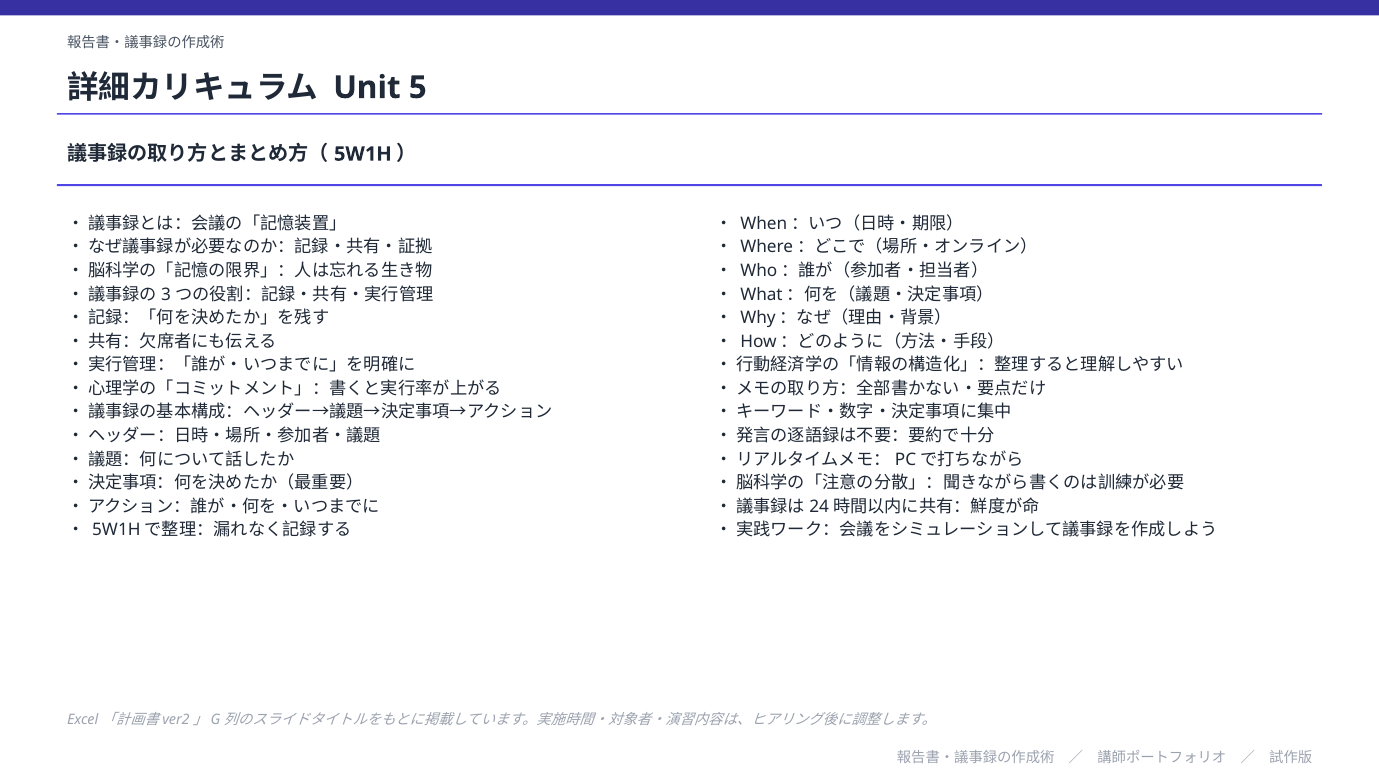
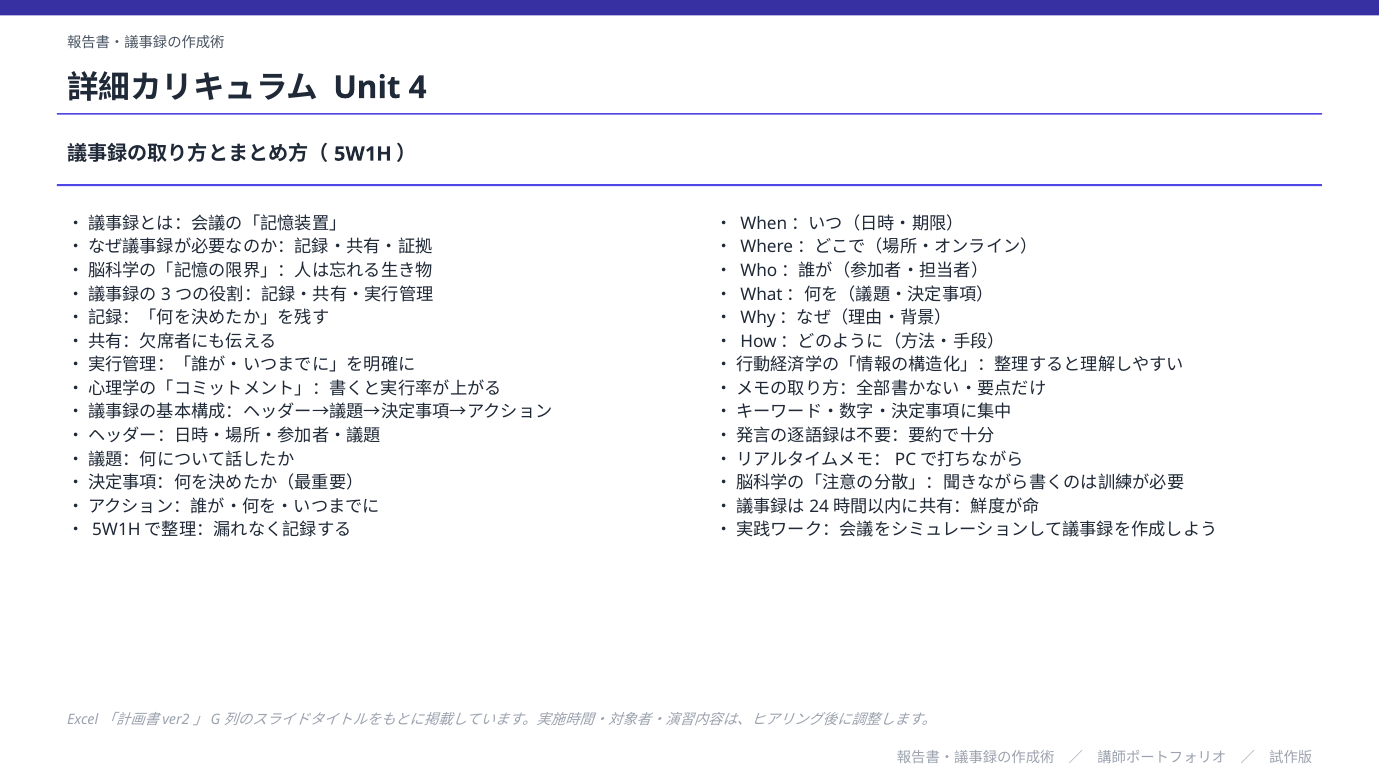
5: 5 -> 4 (418, 88)
